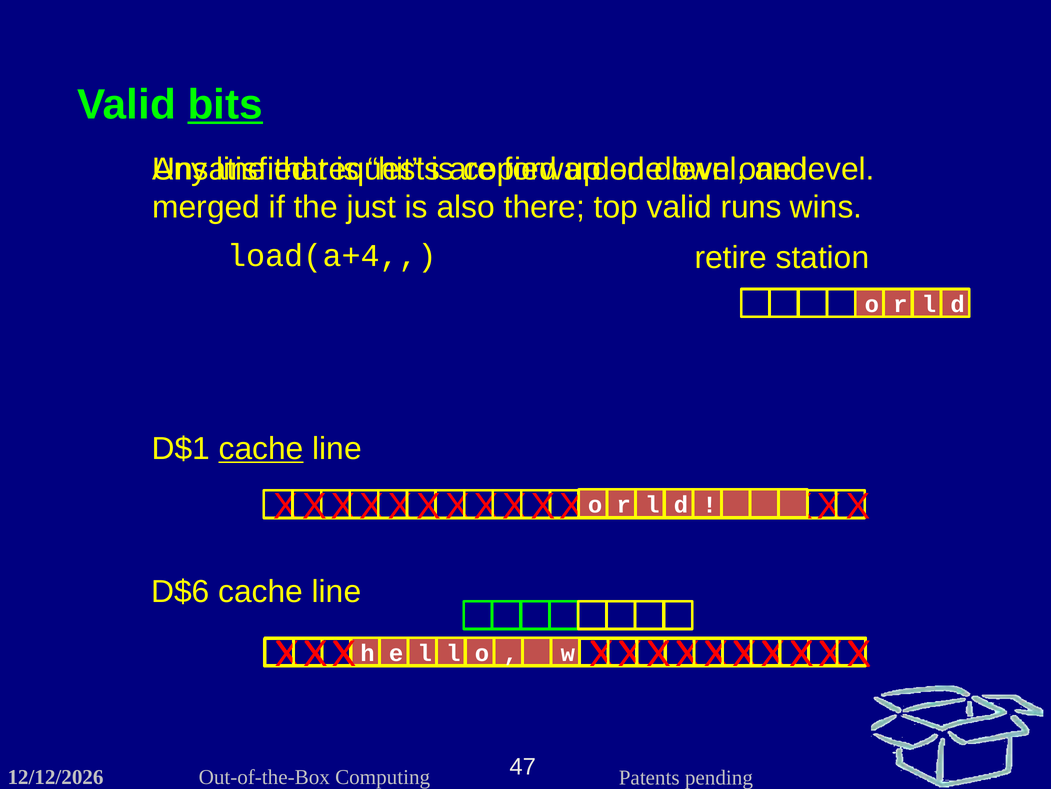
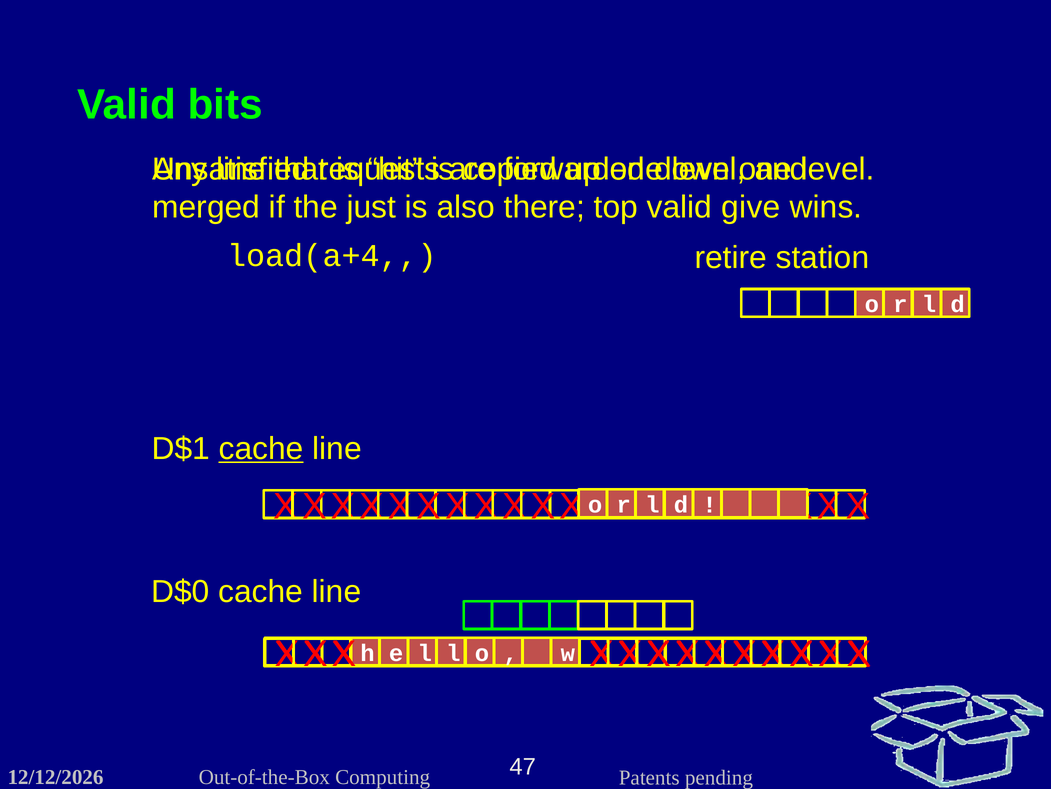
bits underline: present -> none (225, 105)
runs: runs -> give (751, 207)
D$6: D$6 -> D$0 (180, 591)
